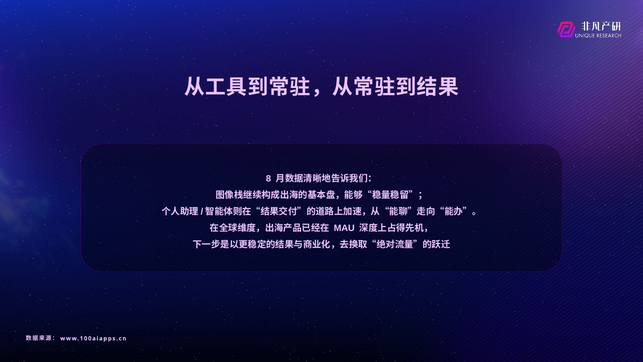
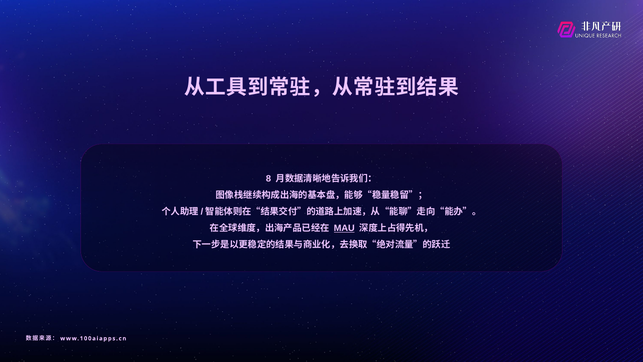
MAU underline: none -> present (344, 228)
